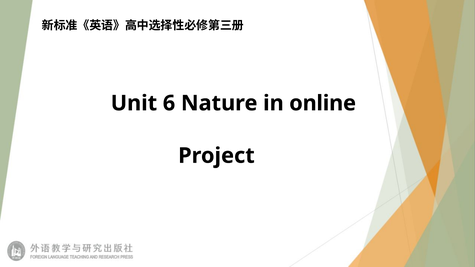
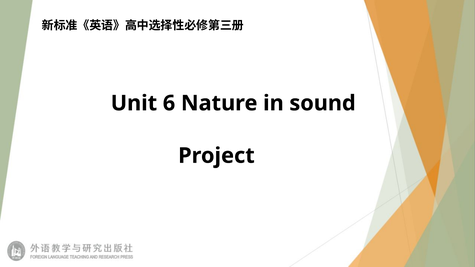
online: online -> sound (323, 103)
